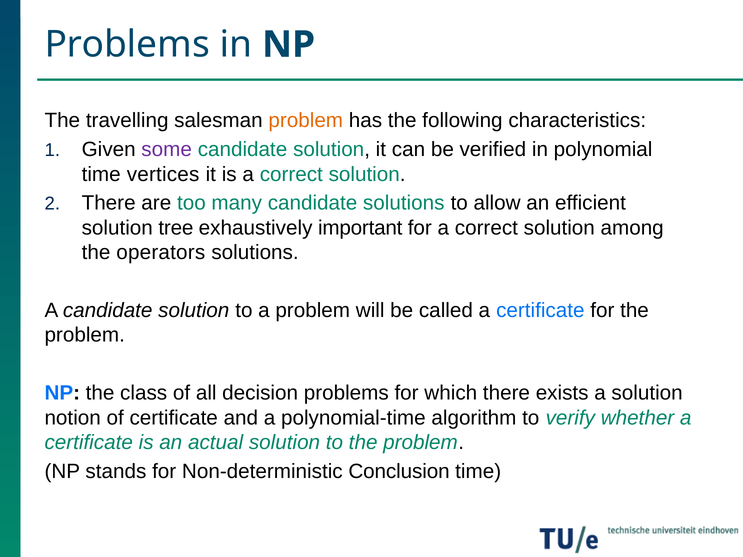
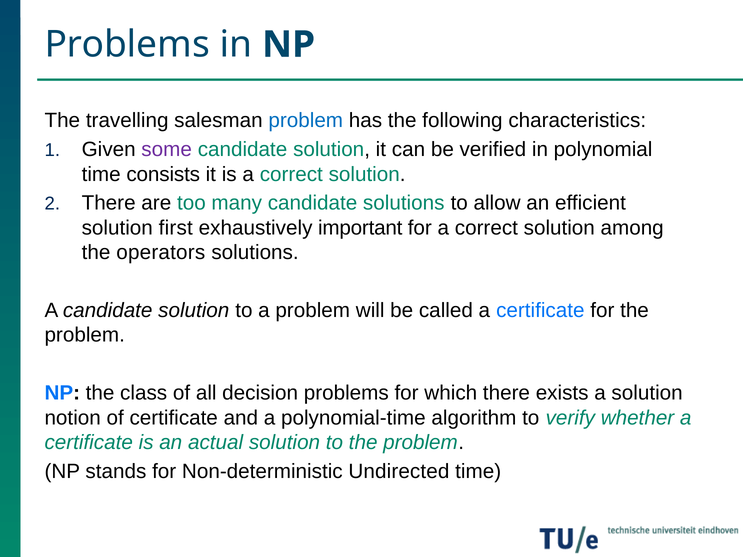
problem colour: orange -> blue (306, 121)
vertices: vertices -> consists (163, 174)
tree: tree -> first (176, 228)
Conclusion: Conclusion -> Undirected (399, 472)
